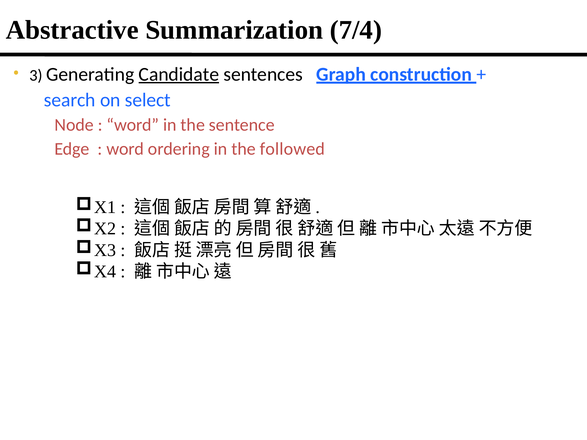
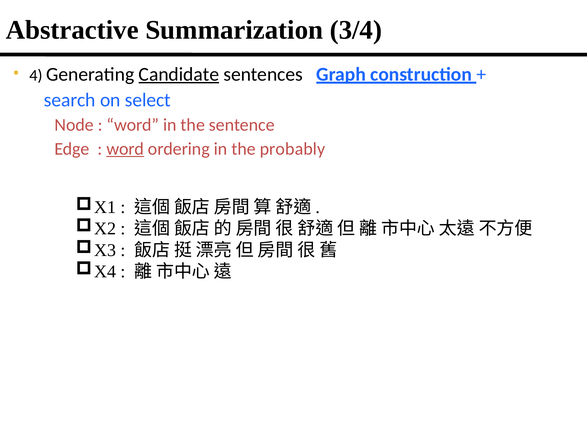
7/4: 7/4 -> 3/4 (356, 30)
3: 3 -> 4 (36, 75)
word underline: none -> present (125, 149)
followed: followed -> probably (293, 149)
